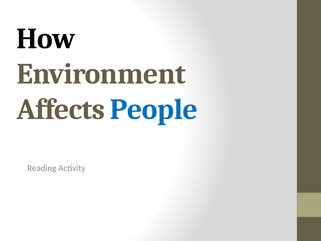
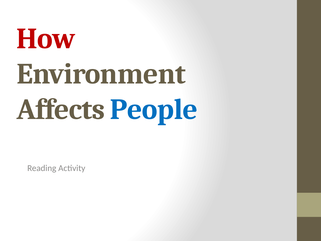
How colour: black -> red (46, 39)
